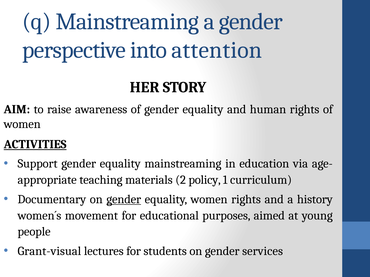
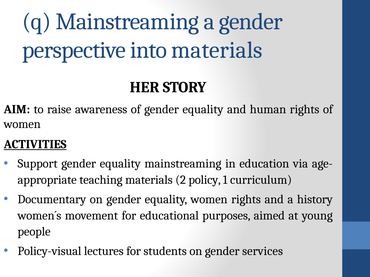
into attention: attention -> materials (217, 50)
gender underline: present -> none (124, 200)
Grant-visual: Grant-visual -> Policy-visual (49, 251)
